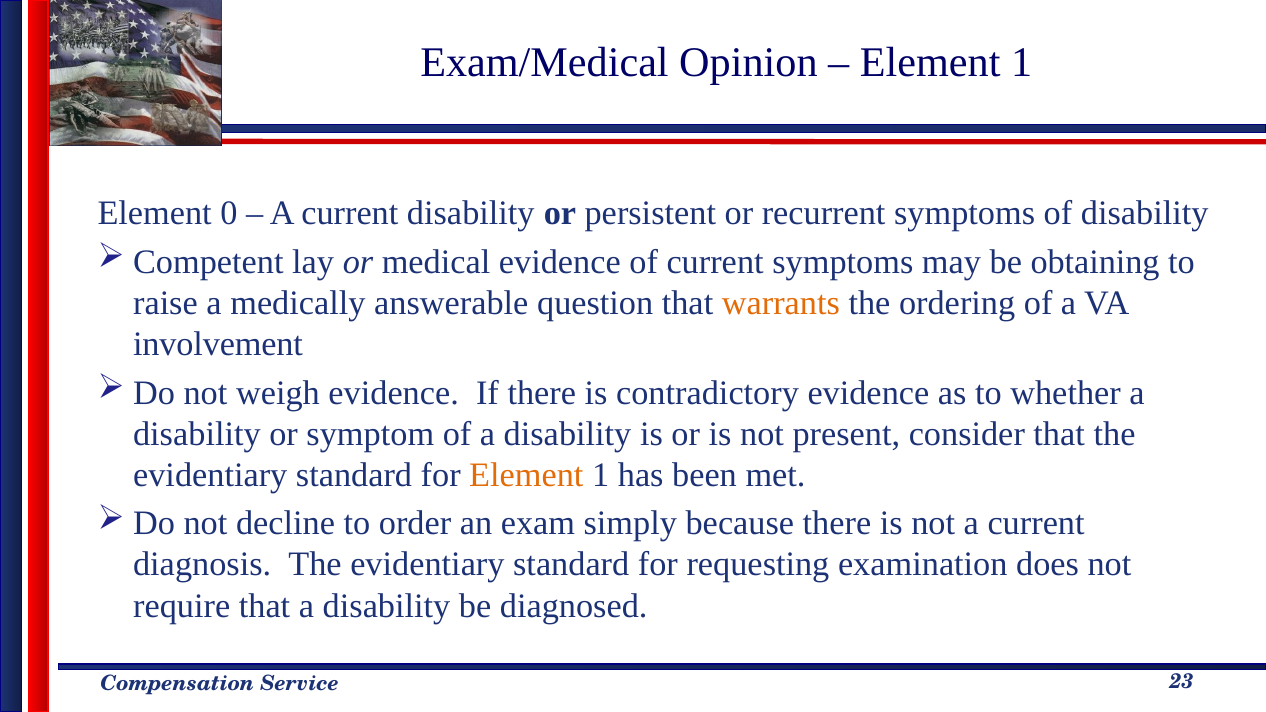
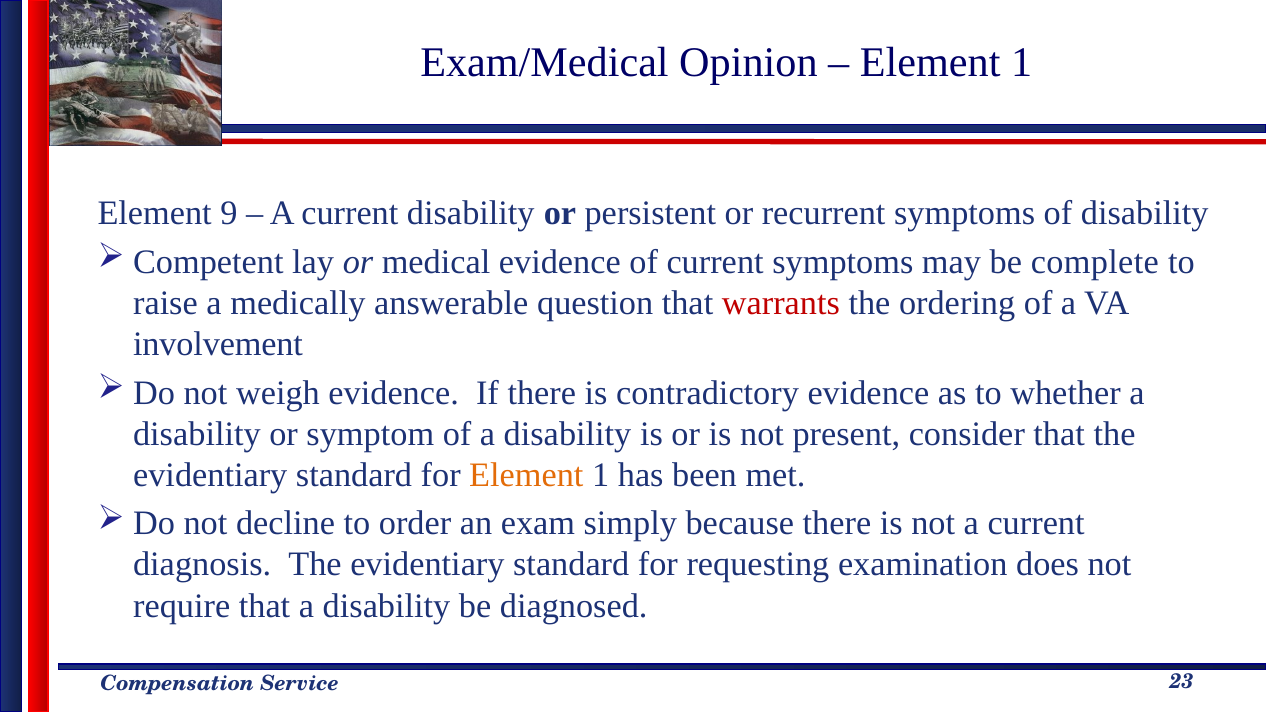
0: 0 -> 9 (229, 214)
obtaining: obtaining -> complete (1095, 262)
warrants colour: orange -> red (781, 303)
